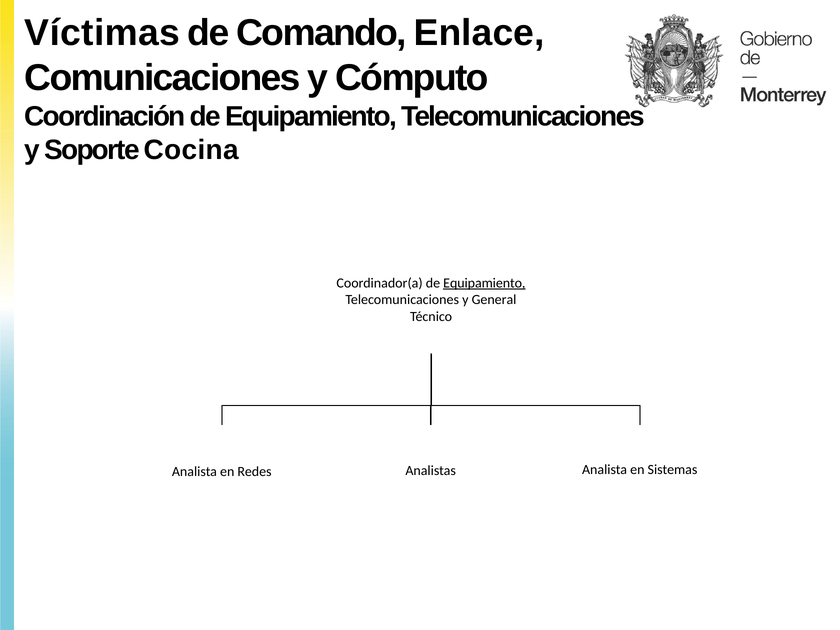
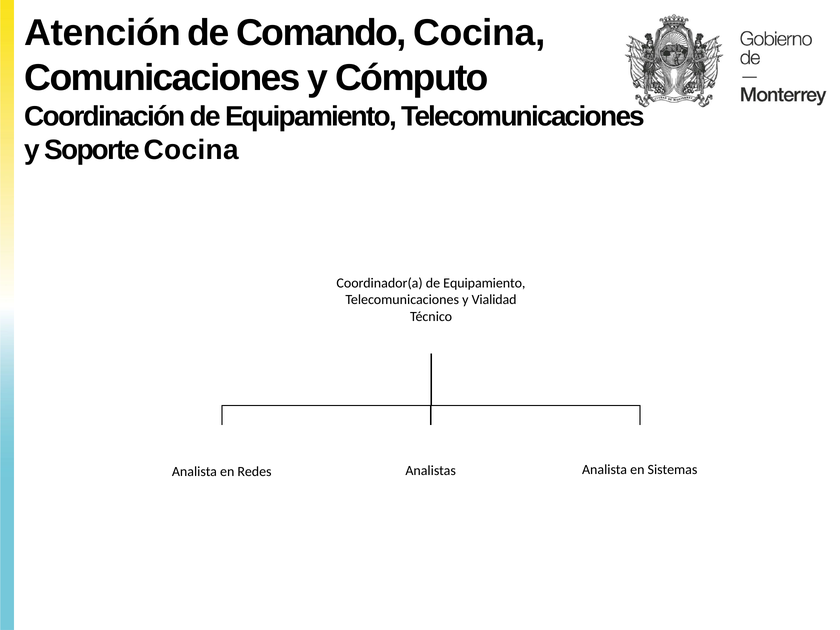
Víctimas: Víctimas -> Atención (103, 33)
Comando Enlace: Enlace -> Cocina (479, 33)
Equipamiento underline: present -> none (484, 283)
General: General -> Vialidad (494, 300)
